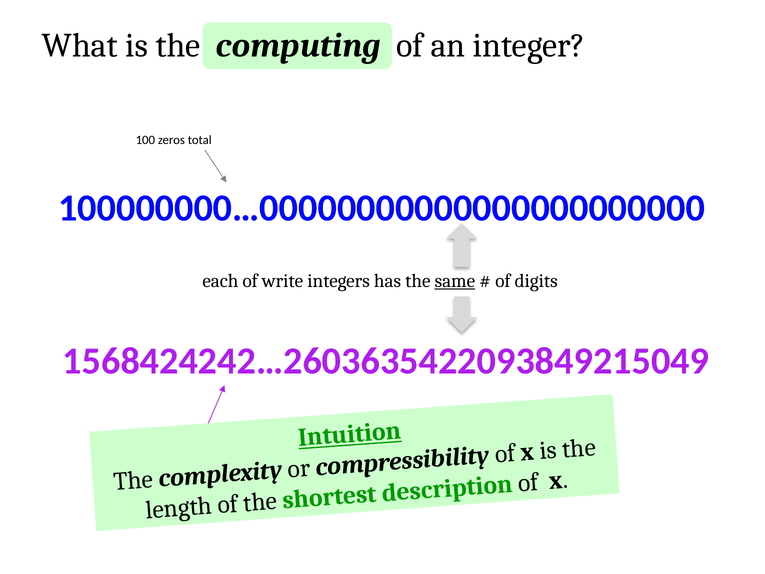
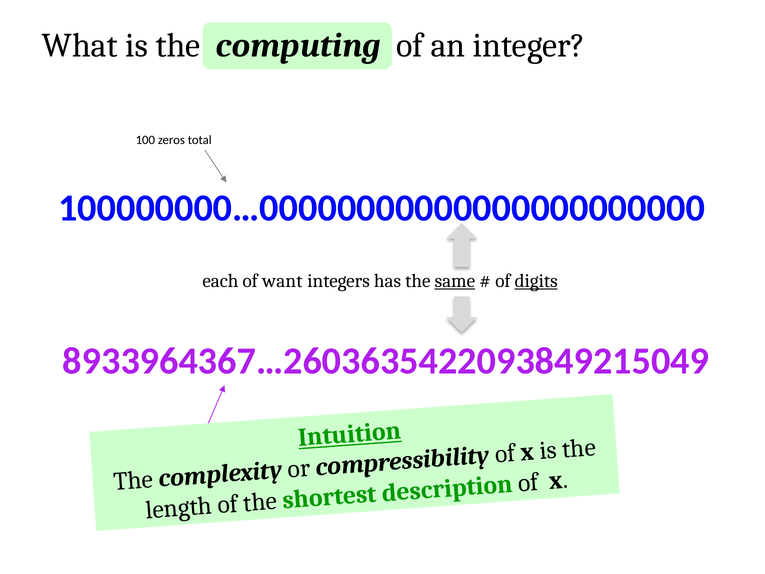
write: write -> want (282, 281)
digits underline: none -> present (536, 281)
1568424242…2603635422093849215049: 1568424242…2603635422093849215049 -> 8933964367…2603635422093849215049 (386, 361)
